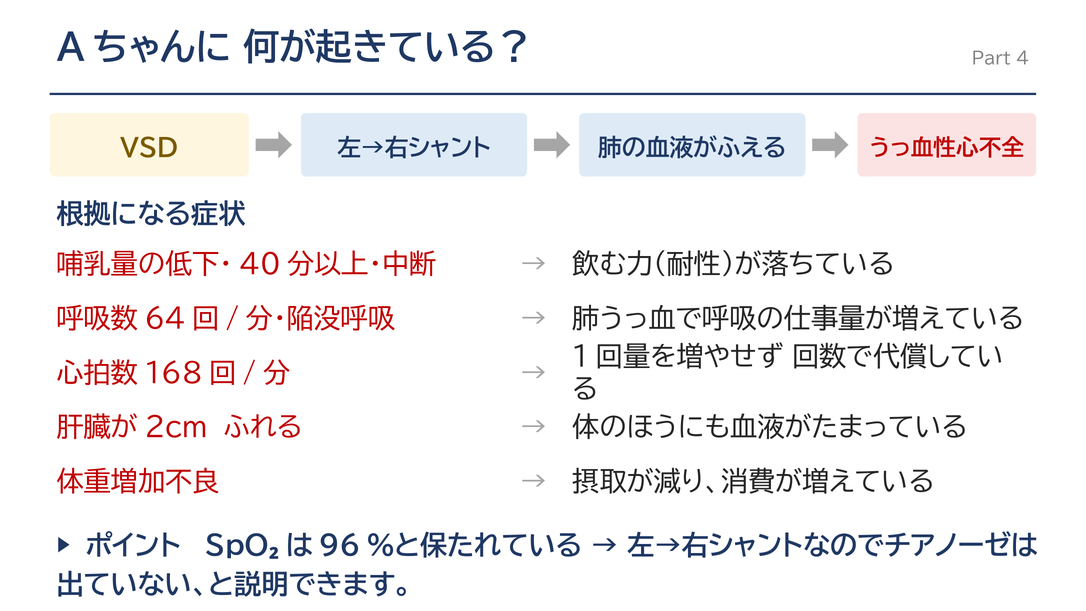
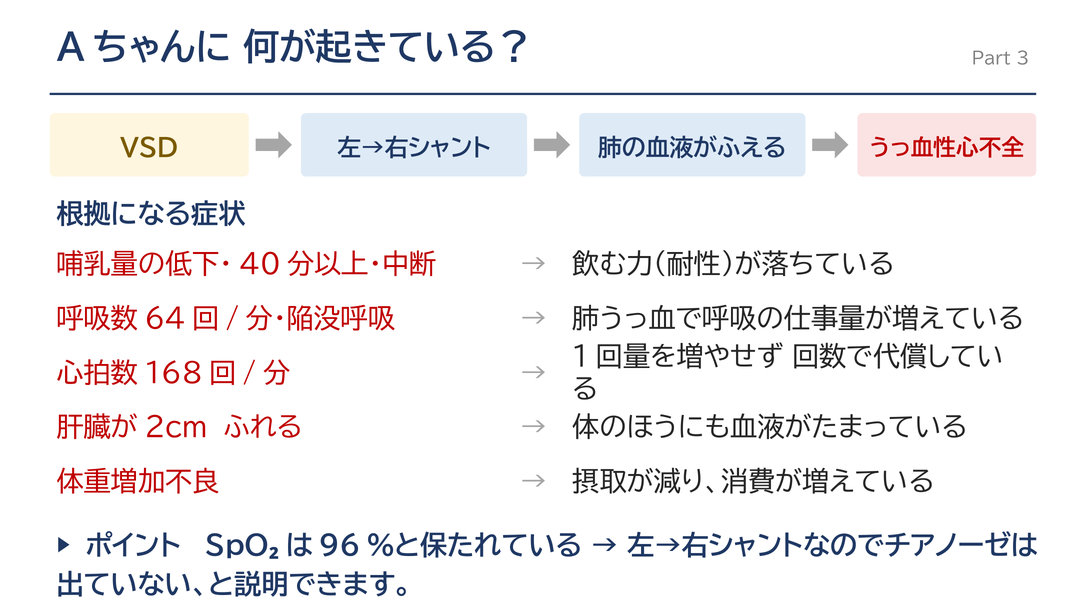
4: 4 -> 3 (1023, 59)
